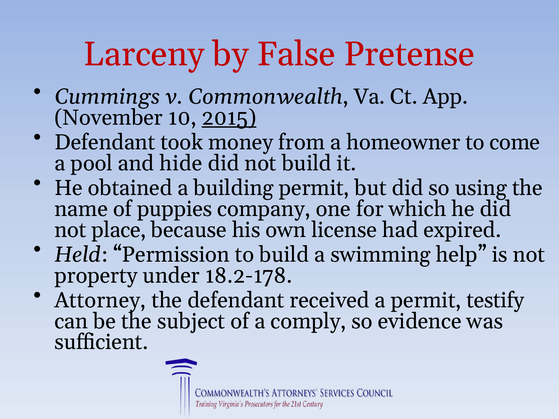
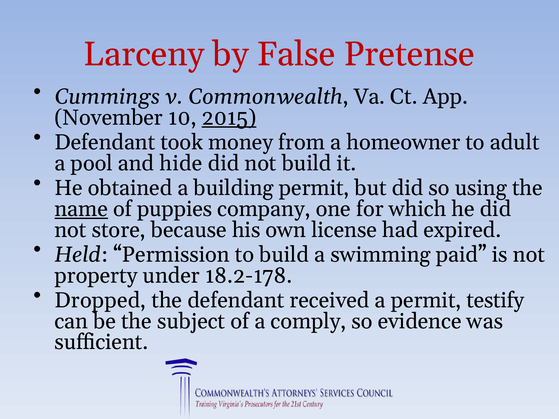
come: come -> adult (515, 142)
name underline: none -> present (81, 209)
place: place -> store (119, 230)
help: help -> paid (461, 255)
Attorney: Attorney -> Dropped (100, 301)
